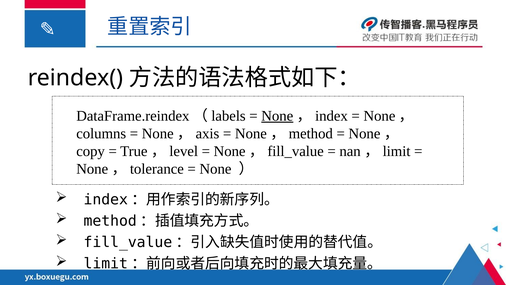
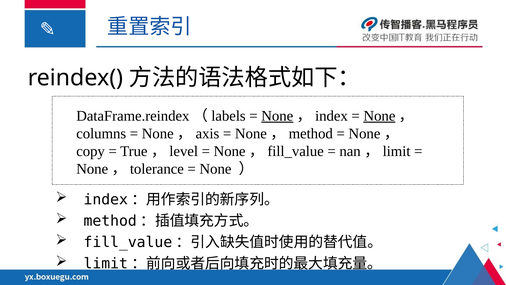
None underline: none -> present (379, 116)
